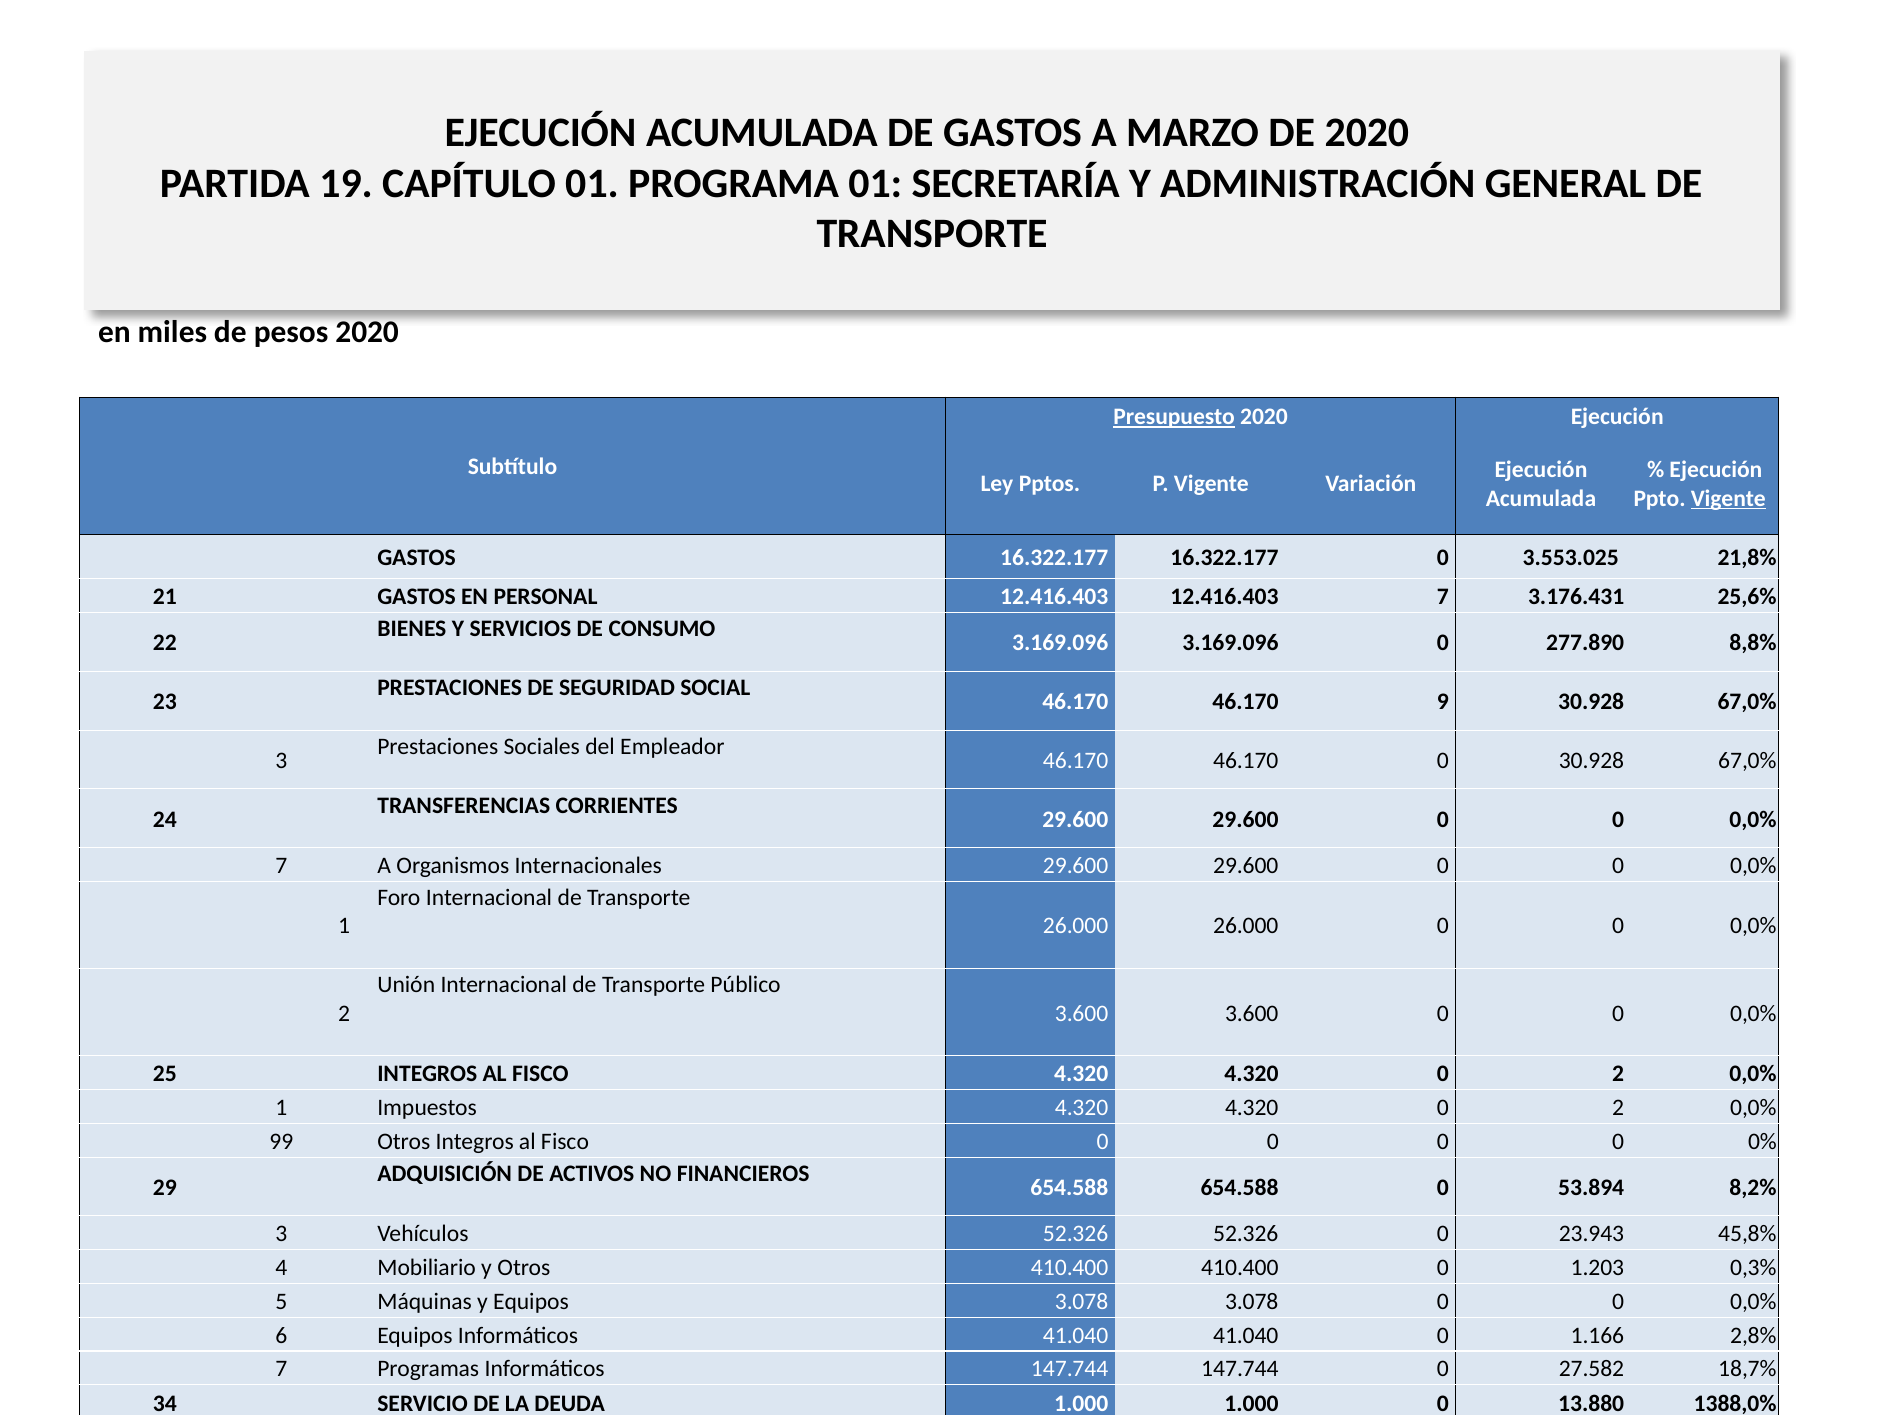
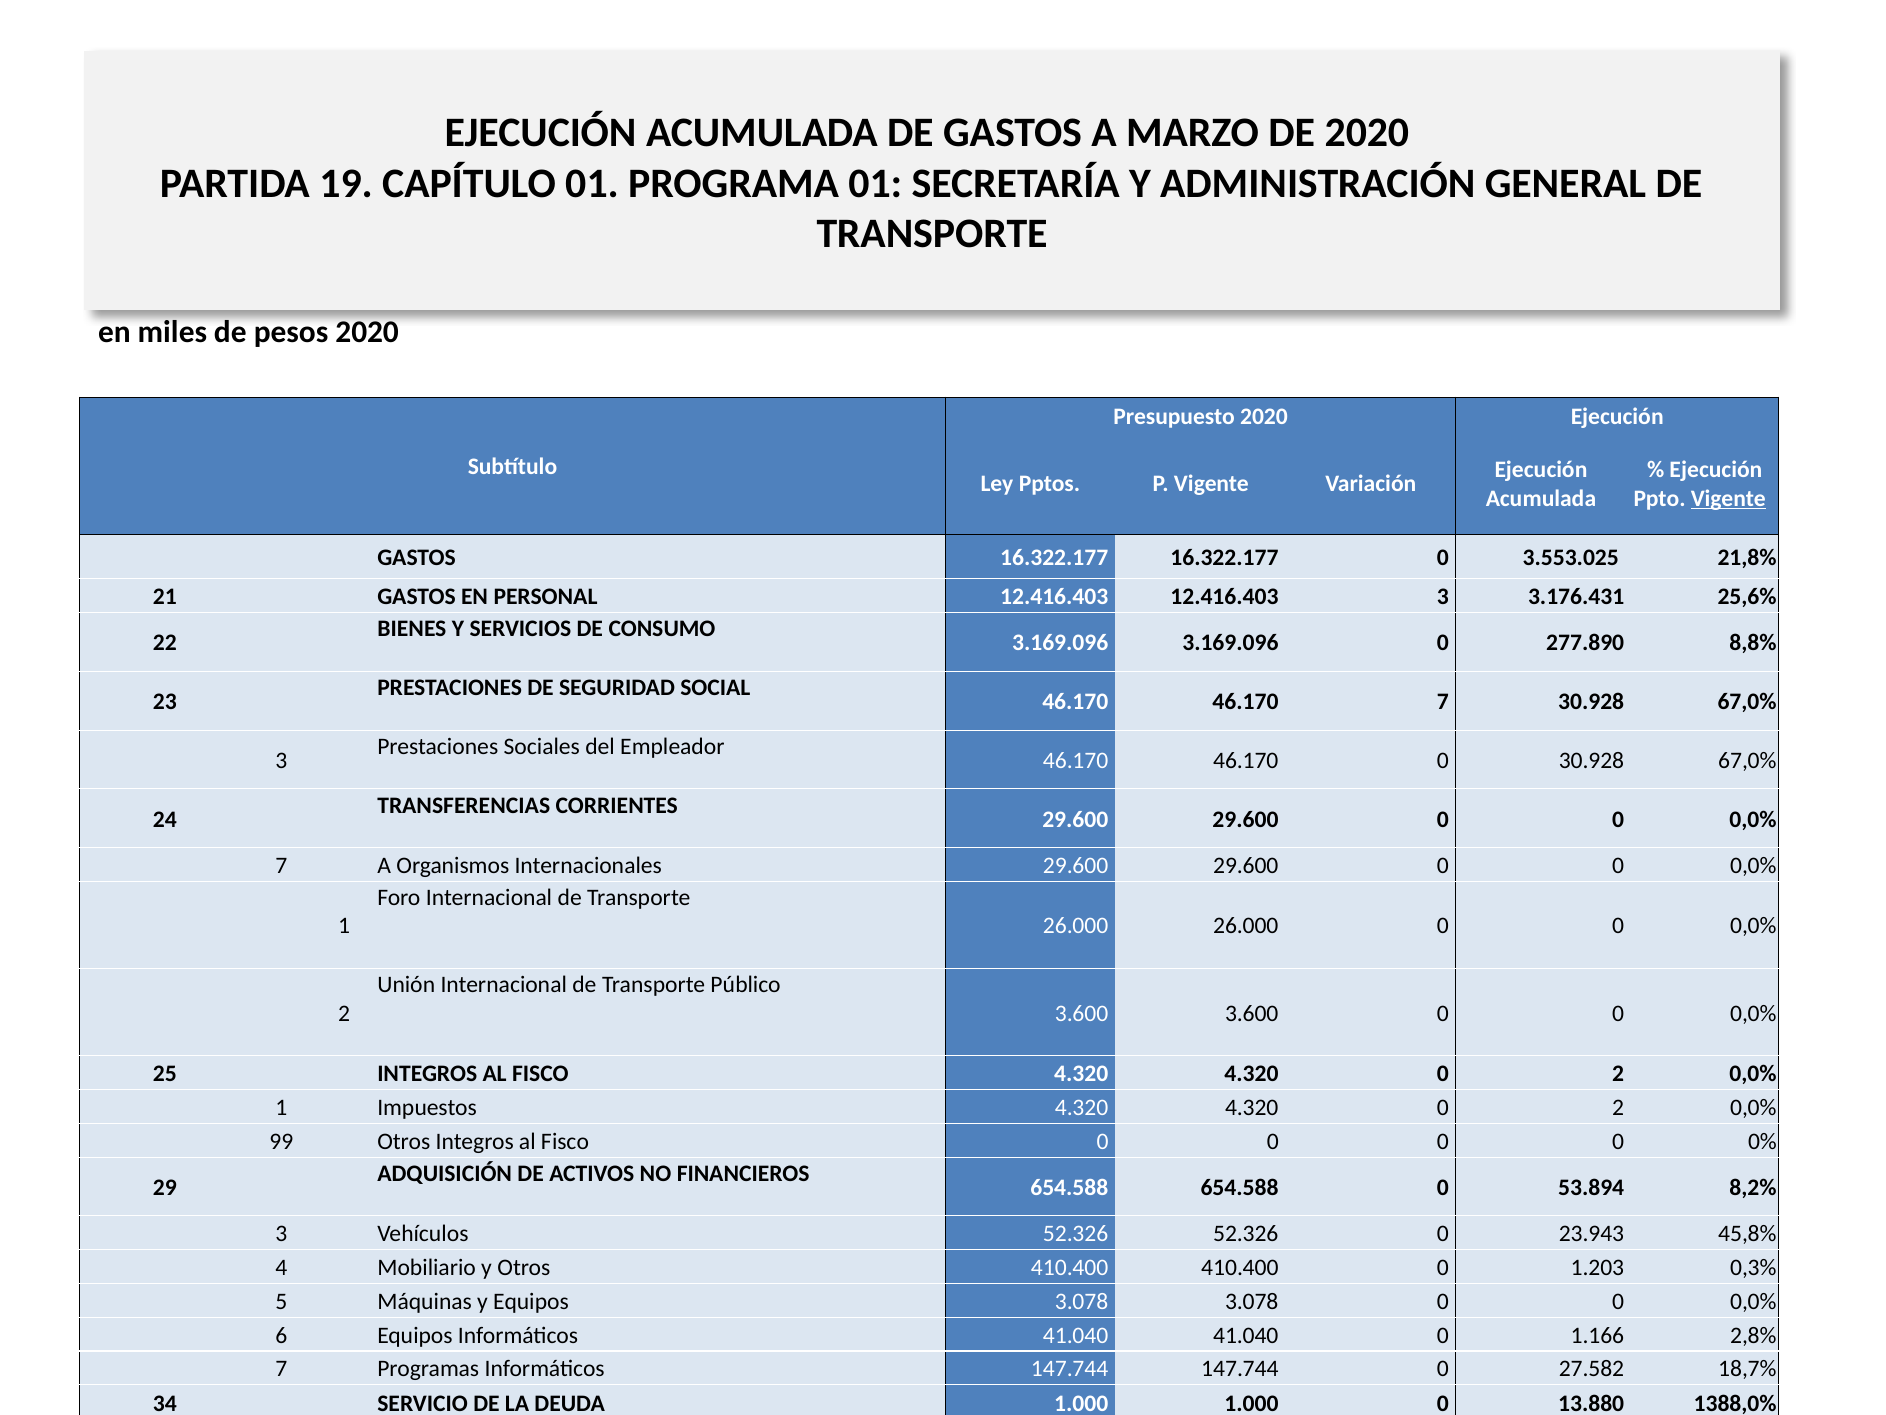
Presupuesto underline: present -> none (1174, 417)
12.416.403 7: 7 -> 3 (1443, 597)
46.170 9: 9 -> 7 (1443, 702)
